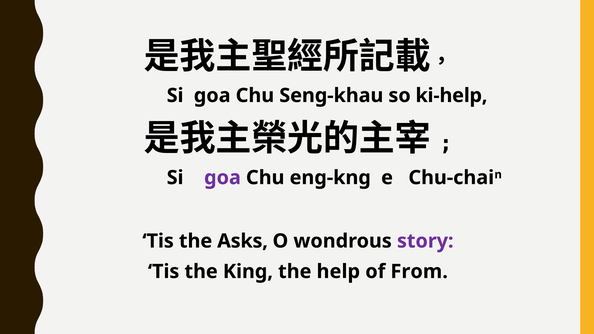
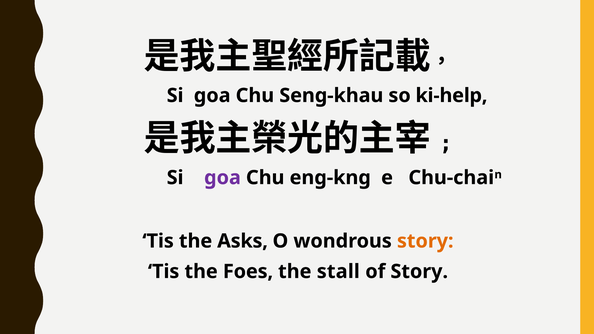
story colour: purple -> orange (425, 241)
King: King -> Foes (248, 272)
help: help -> stall (338, 272)
of From: From -> Story (419, 272)
